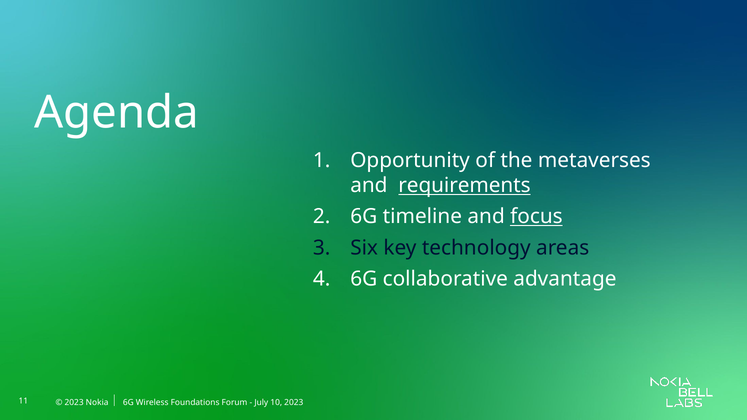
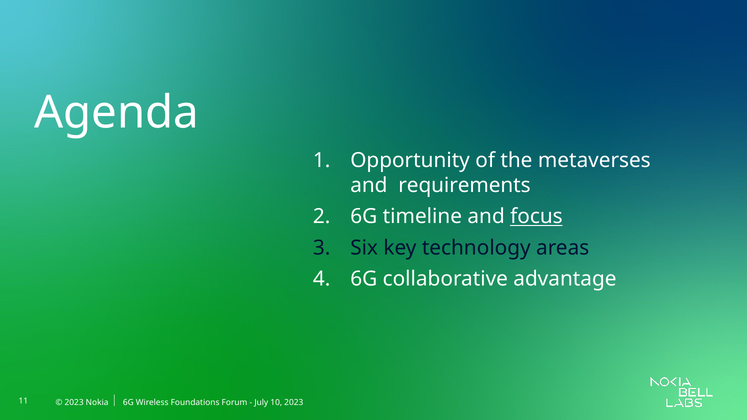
requirements underline: present -> none (464, 186)
